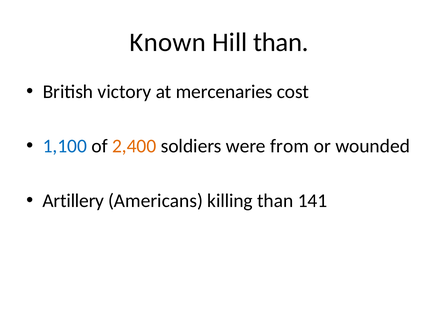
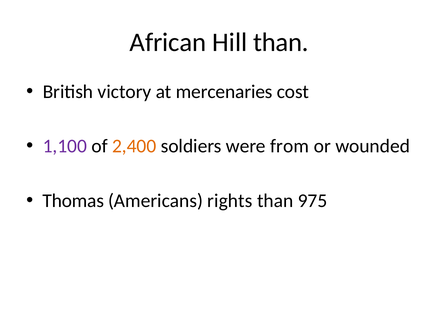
Known: Known -> African (168, 42)
1,100 colour: blue -> purple (65, 146)
Artillery: Artillery -> Thomas (73, 201)
killing: killing -> rights (230, 201)
141: 141 -> 975 (313, 201)
